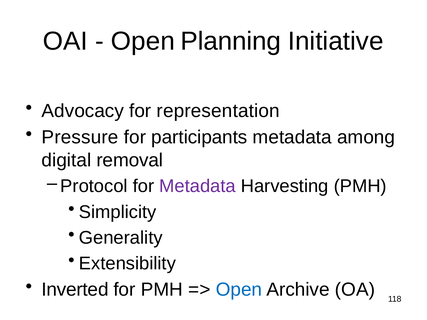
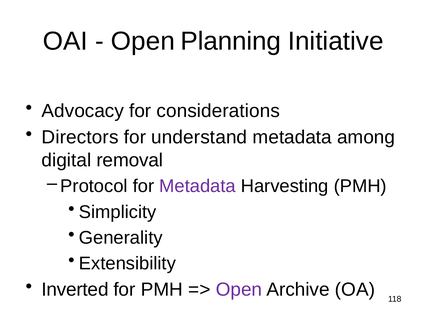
representation: representation -> considerations (218, 111)
Pressure: Pressure -> Directors (80, 138)
participants: participants -> understand (199, 138)
Open colour: blue -> purple (239, 290)
